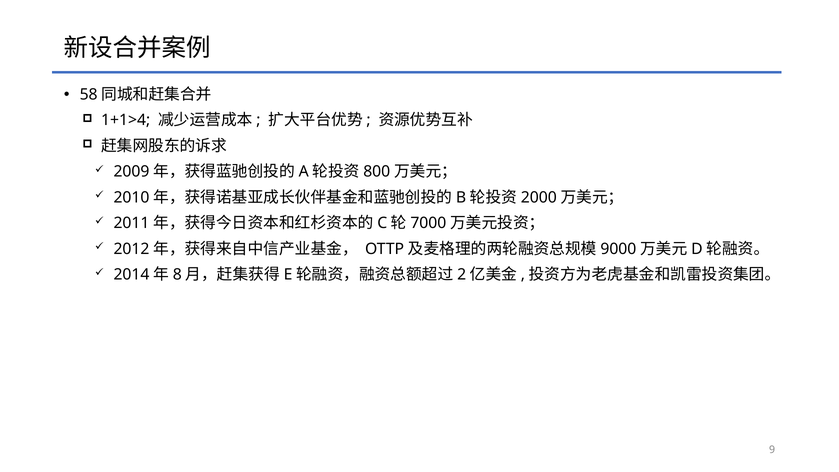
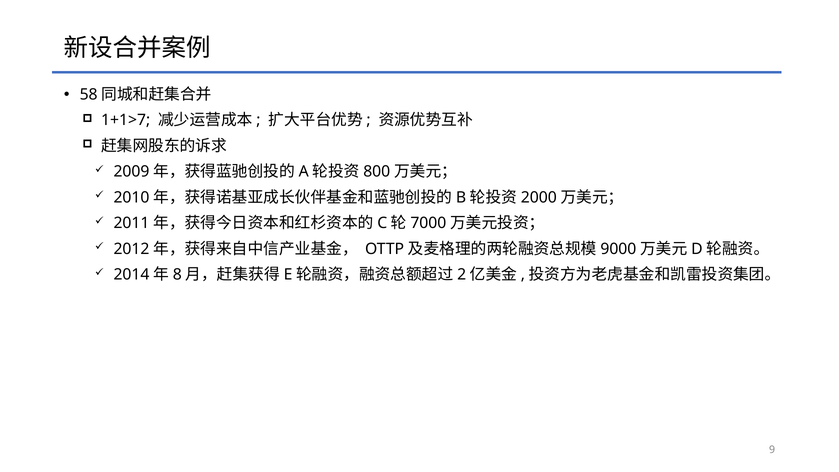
1+1>4: 1+1>4 -> 1+1>7 (126, 120)
